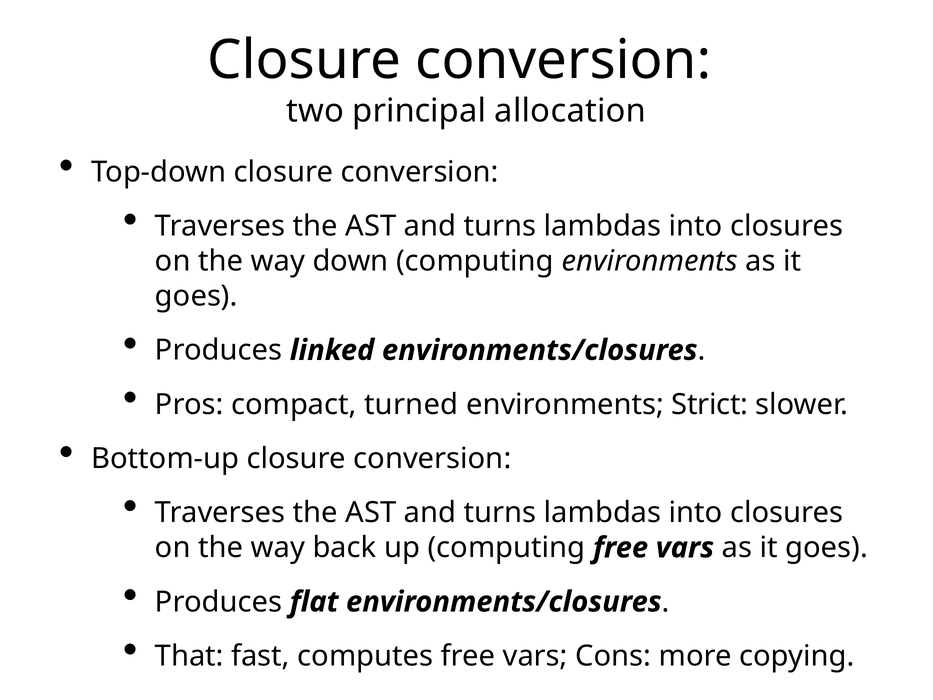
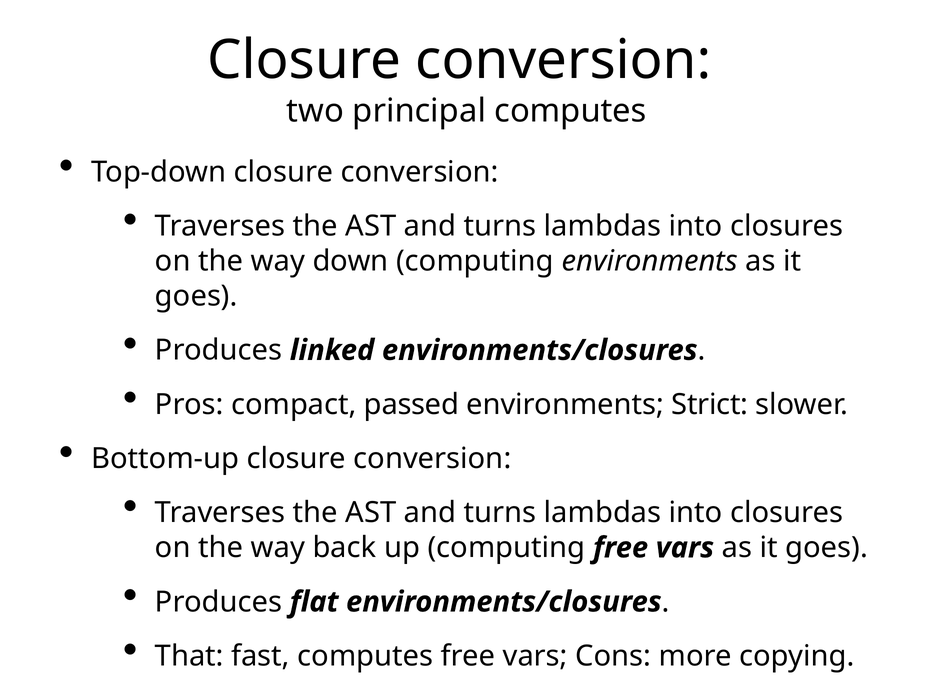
principal allocation: allocation -> computes (571, 111)
turned: turned -> passed (411, 404)
